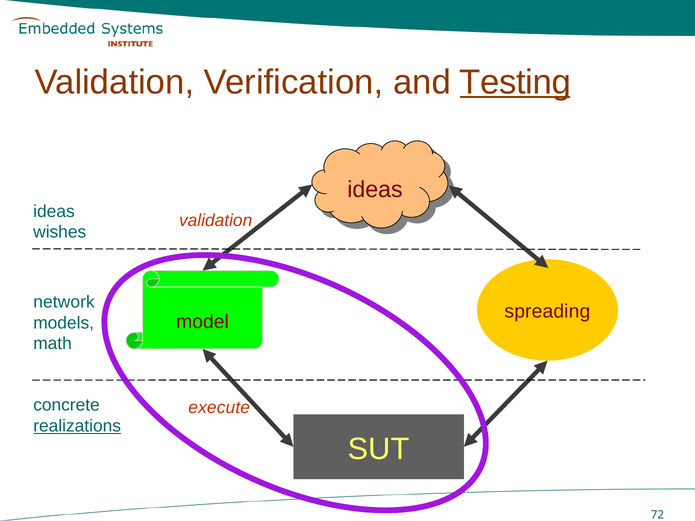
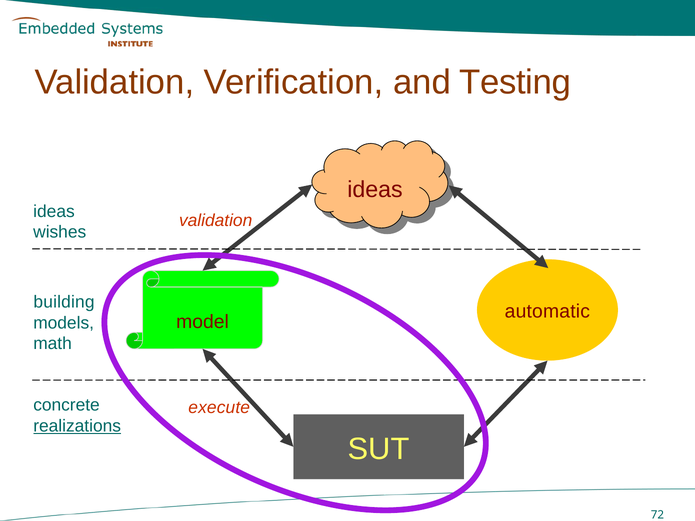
Testing underline: present -> none (515, 82)
network: network -> building (64, 302)
spreading: spreading -> automatic (547, 311)
